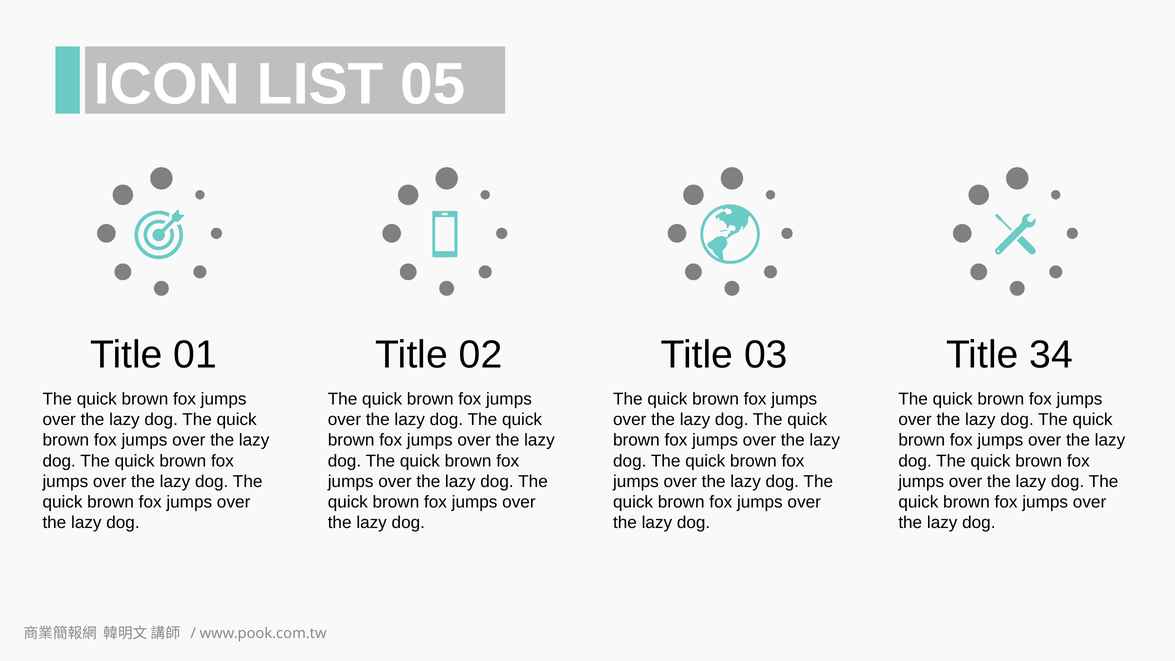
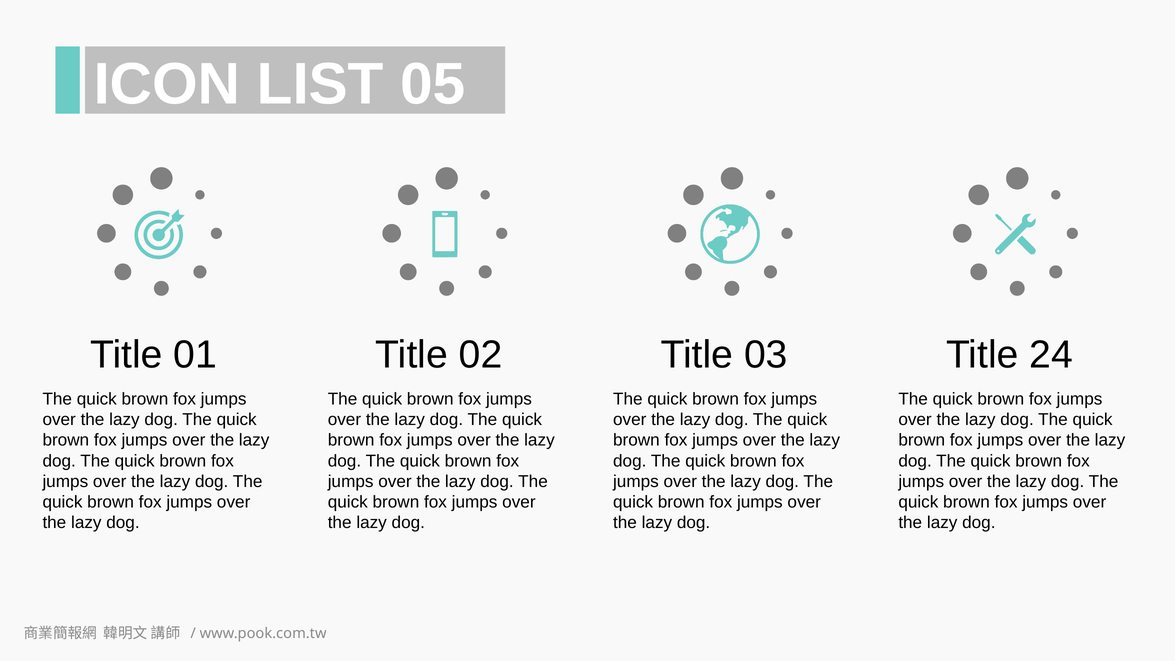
34: 34 -> 24 (1051, 355)
